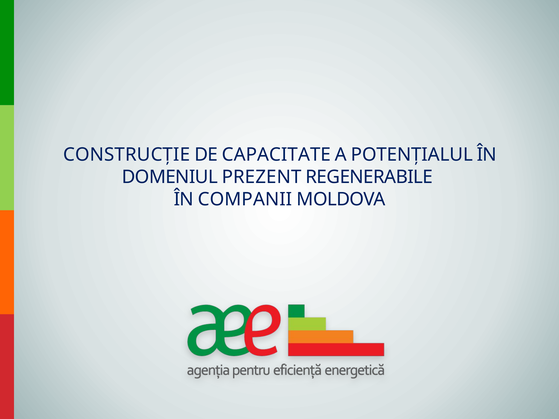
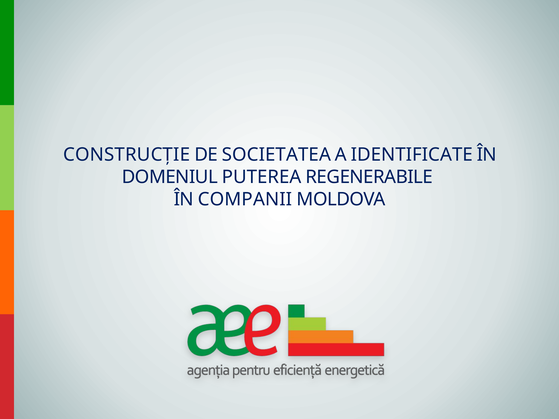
CAPACITATE: CAPACITATE -> SOCIETATEA (276, 155)
POTENȚIALUL: POTENȚIALUL -> IDENTIFICATE (412, 155)
PREZENT: PREZENT -> PUTEREA (262, 177)
